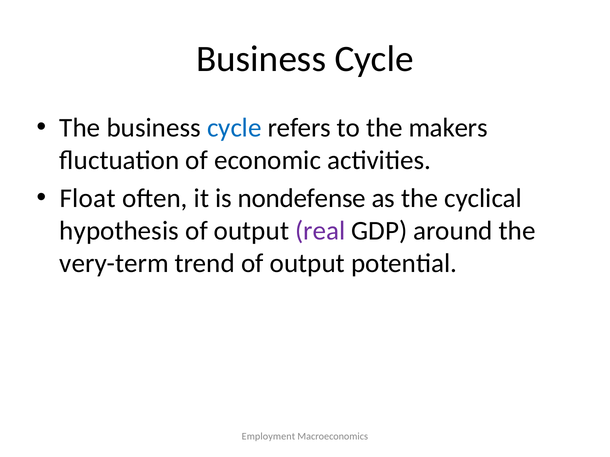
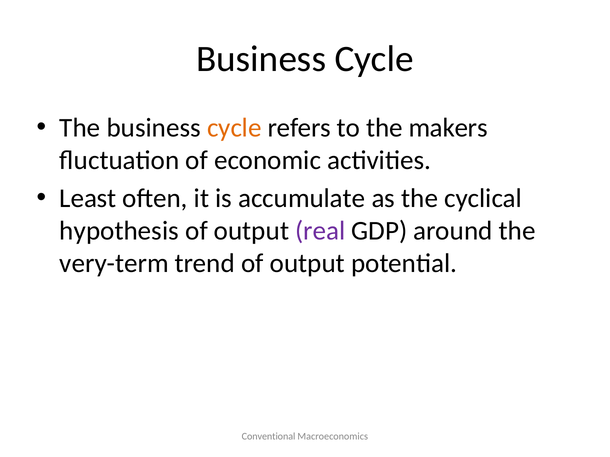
cycle colour: blue -> orange (234, 128)
Float: Float -> Least (88, 198)
nondefense: nondefense -> accumulate (302, 198)
Employment: Employment -> Conventional (269, 437)
